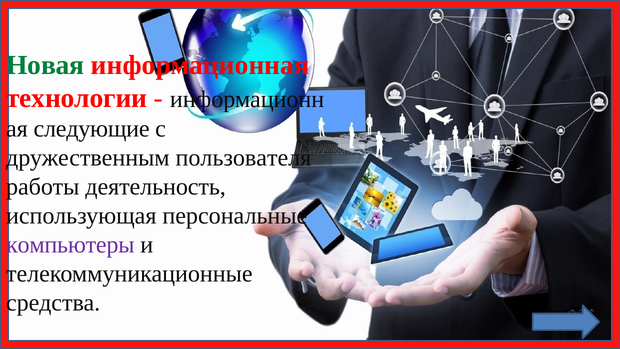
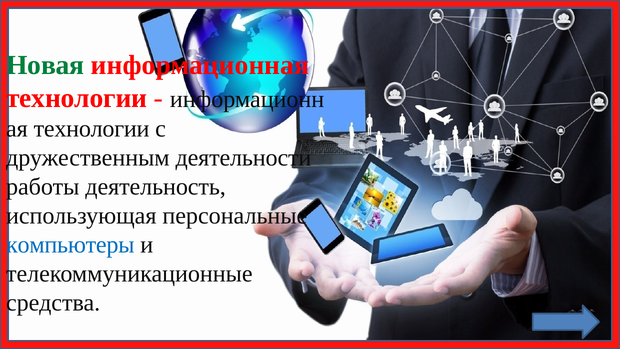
следующие: следующие -> технологии (92, 129)
пользователя: пользователя -> деятельности (243, 158)
компьютеры colour: purple -> blue (70, 245)
